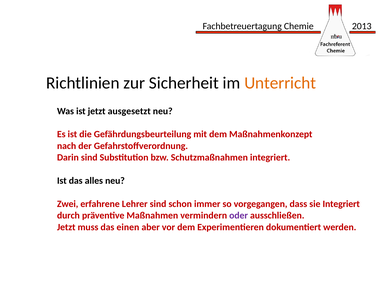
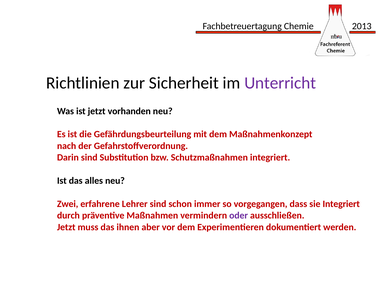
Unterricht colour: orange -> purple (280, 83)
ausgesetzt: ausgesetzt -> vorhanden (129, 111)
einen: einen -> ihnen (128, 227)
